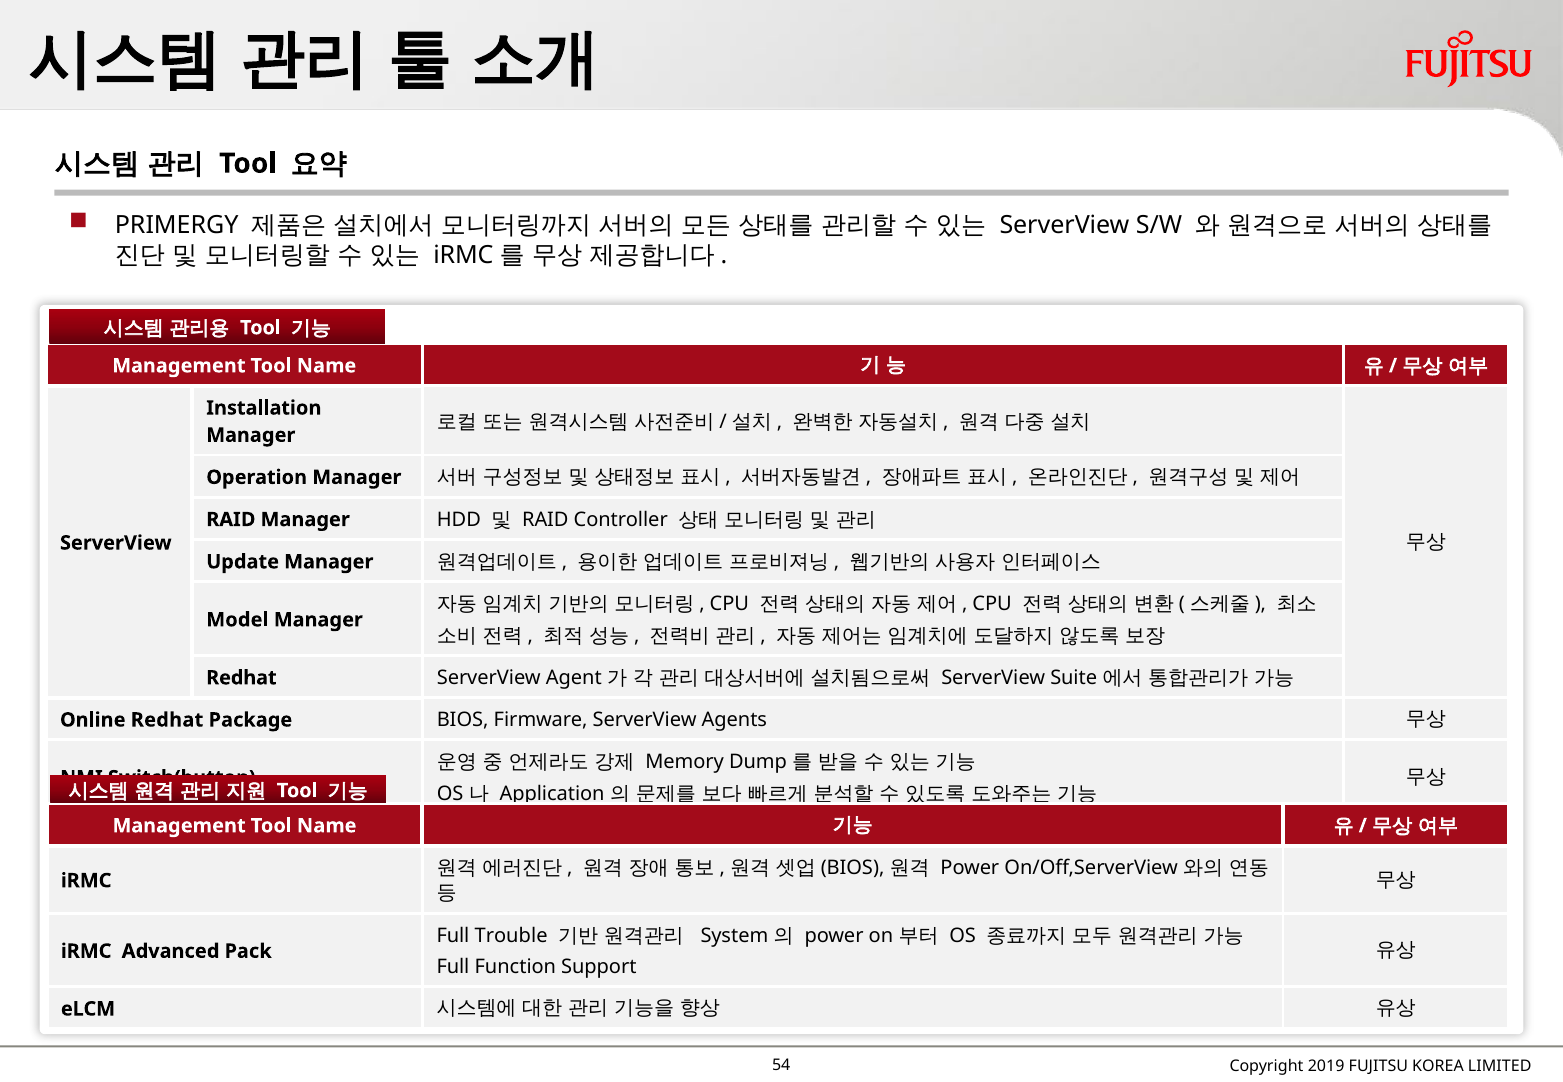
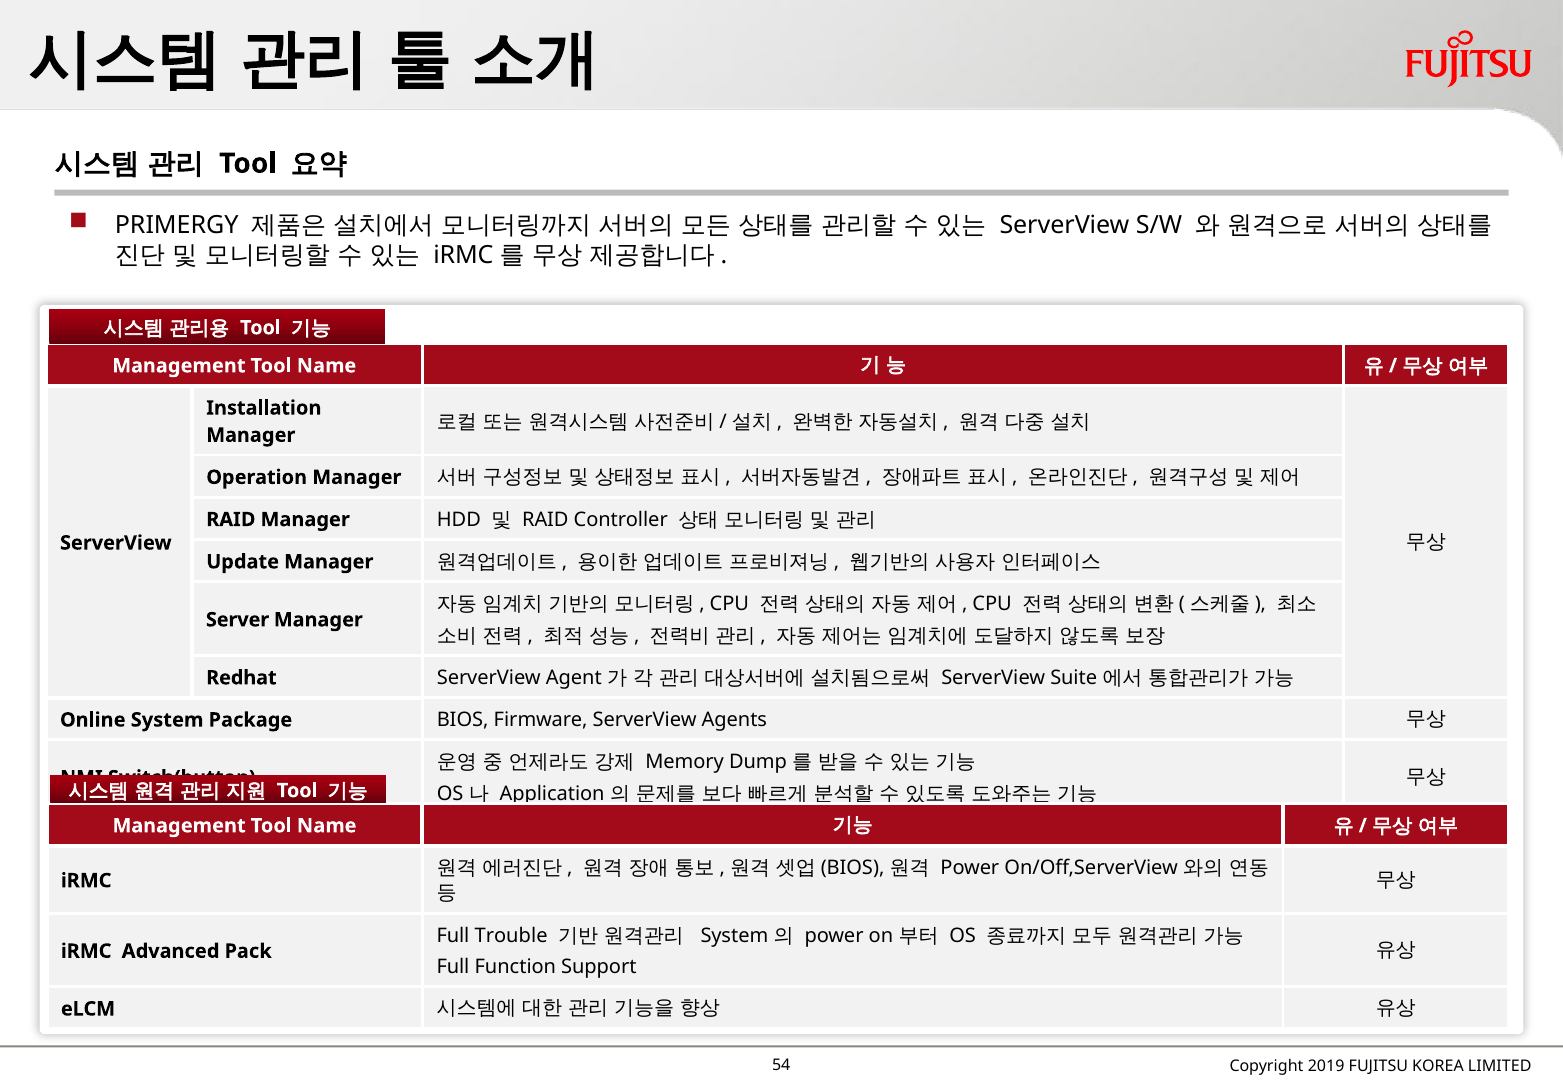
Model: Model -> Server (238, 620)
Online Redhat: Redhat -> System (167, 720)
